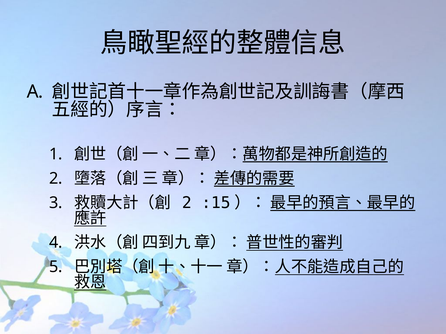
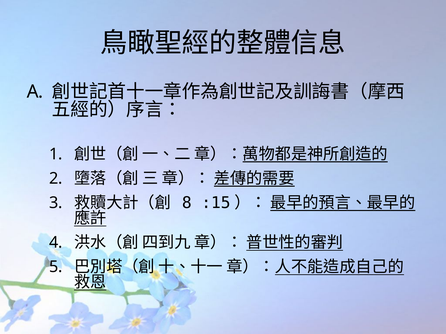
2: 2 -> 8 (187, 203)
